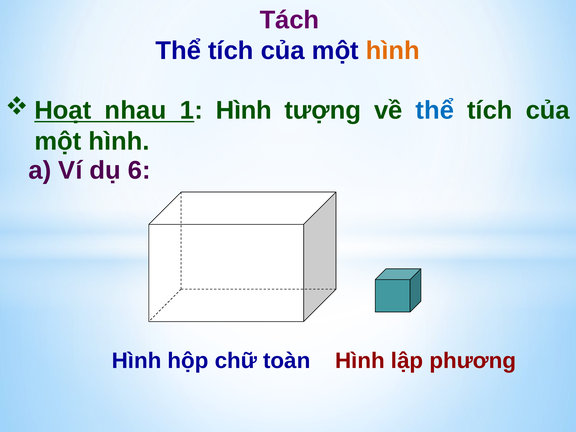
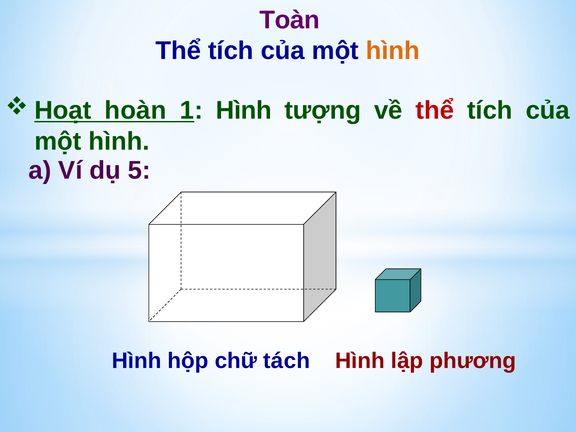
Tách: Tách -> Toàn (290, 20)
nhau: nhau -> hoàn (135, 111)
thể colour: blue -> red (435, 111)
6: 6 -> 5 (139, 170)
toàn: toàn -> tách (287, 361)
